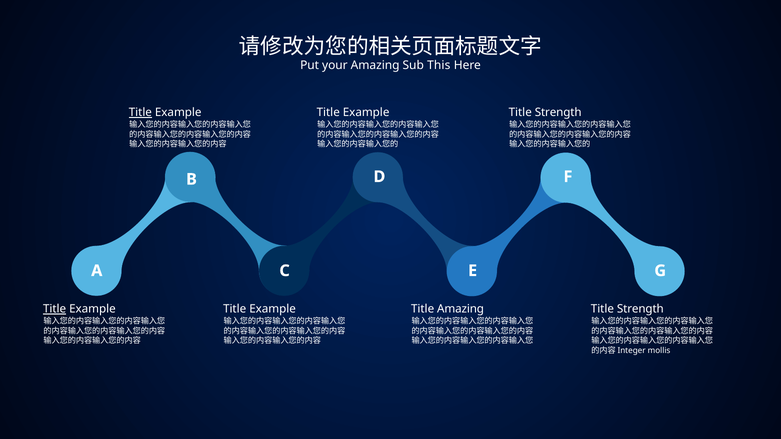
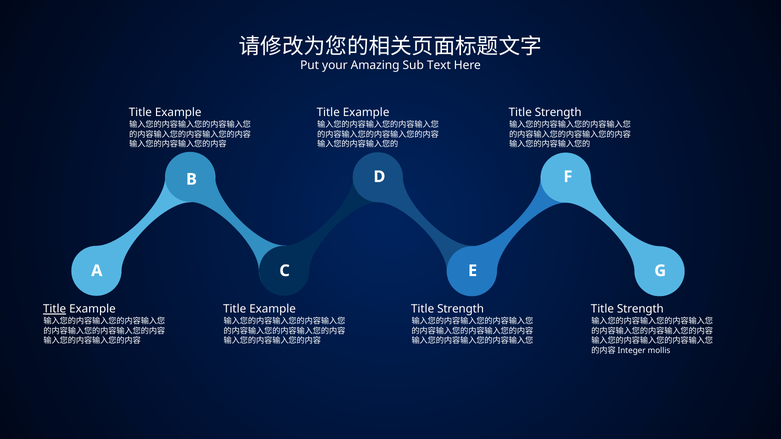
This: This -> Text (439, 66)
Title underline: present -> none (140, 113)
Amazing: Amazing -> Strength (461, 309)
